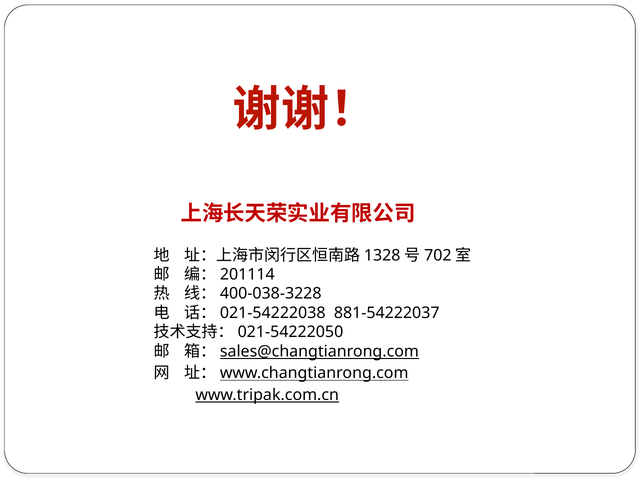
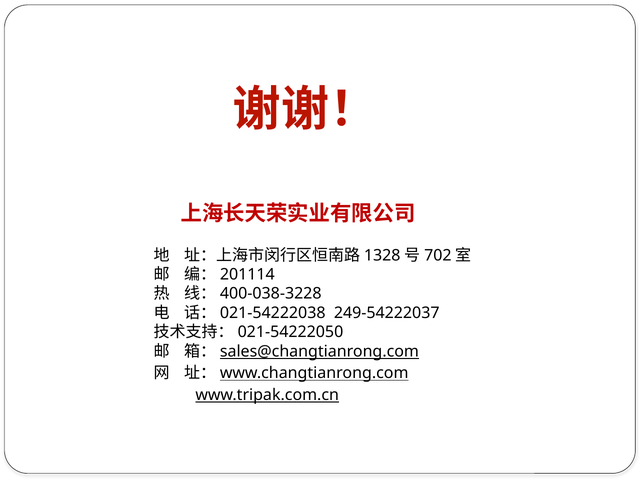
881-54222037: 881-54222037 -> 249-54222037 (387, 313)
